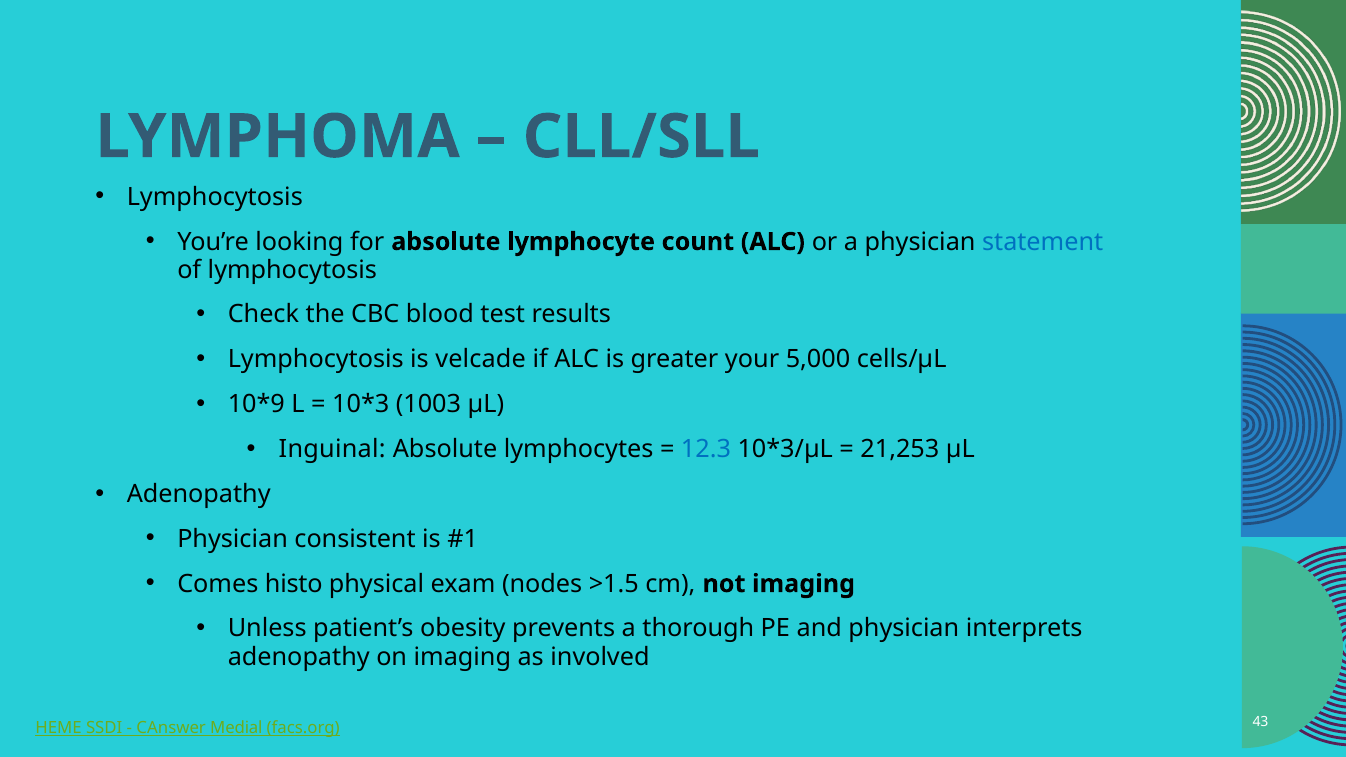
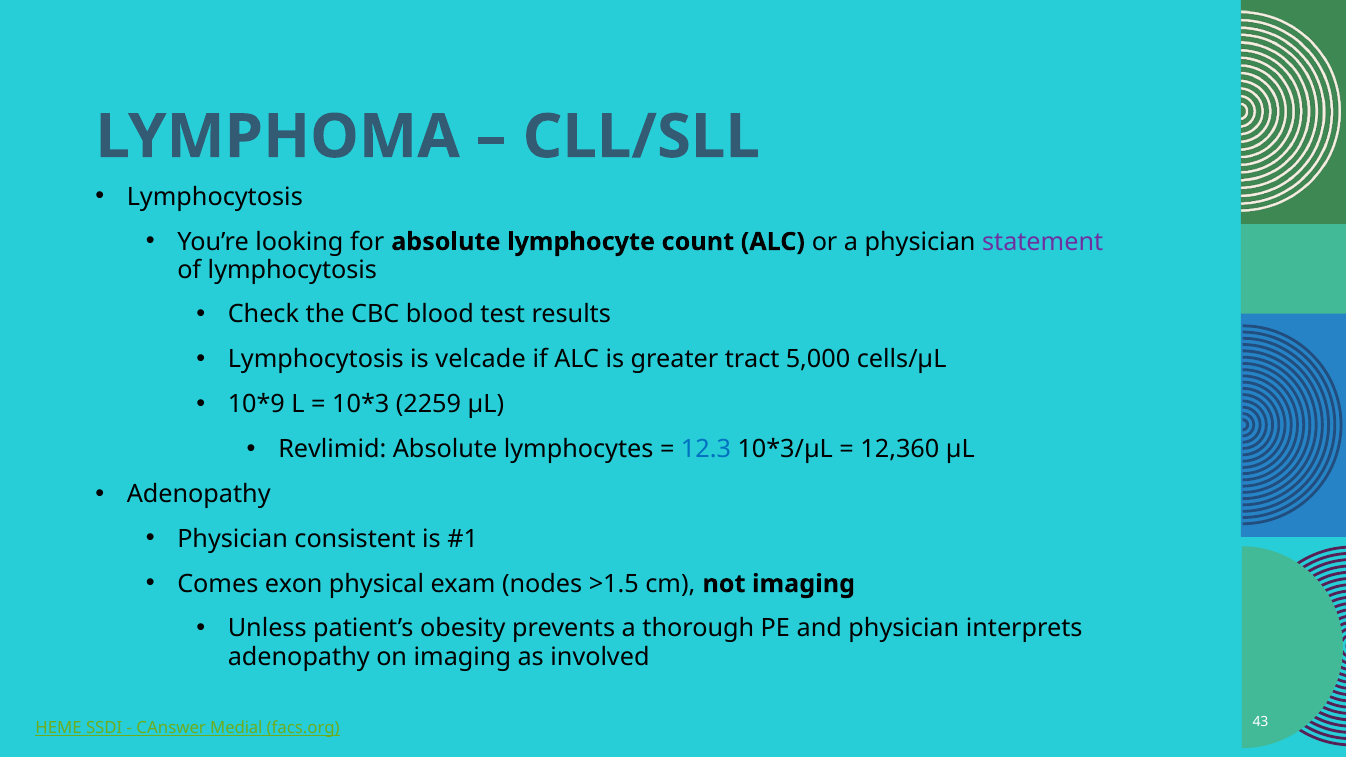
statement colour: blue -> purple (1043, 242)
your: your -> tract (752, 360)
1003: 1003 -> 2259 (428, 404)
Inguinal: Inguinal -> Revlimid (332, 449)
21,253: 21,253 -> 12,360 (900, 449)
histo: histo -> exon (294, 584)
